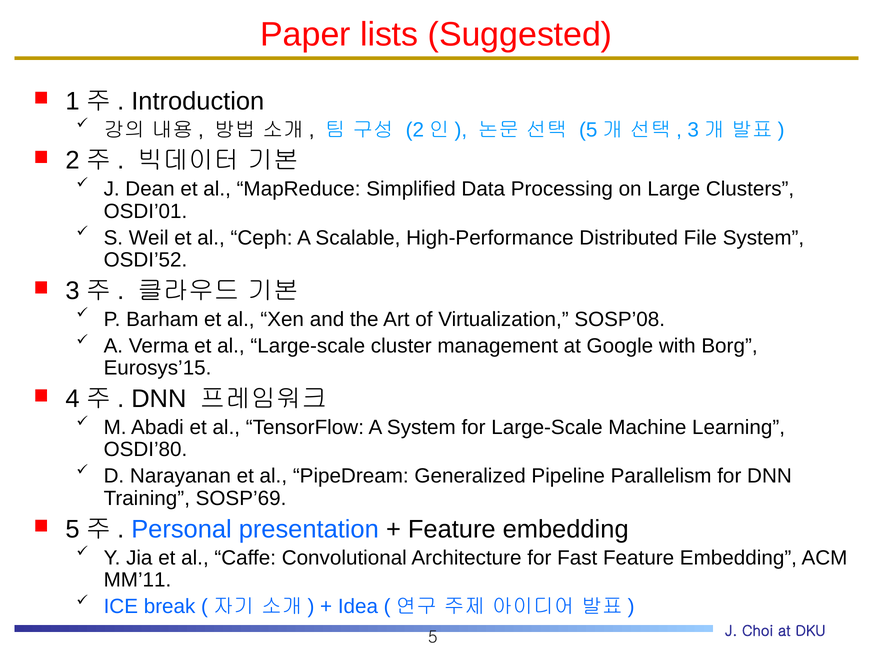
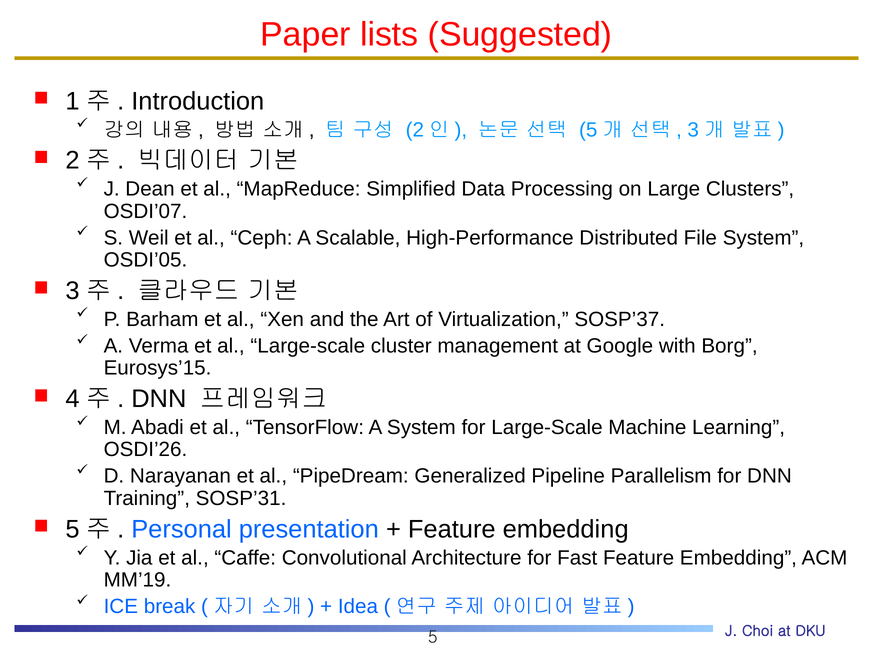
OSDI’01: OSDI’01 -> OSDI’07 (145, 211)
OSDI’52: OSDI’52 -> OSDI’05 (145, 260)
SOSP’08: SOSP’08 -> SOSP’37 (620, 320)
OSDI’80: OSDI’80 -> OSDI’26 (145, 450)
SOSP’69: SOSP’69 -> SOSP’31 (241, 499)
MM’11: MM’11 -> MM’19 (137, 581)
